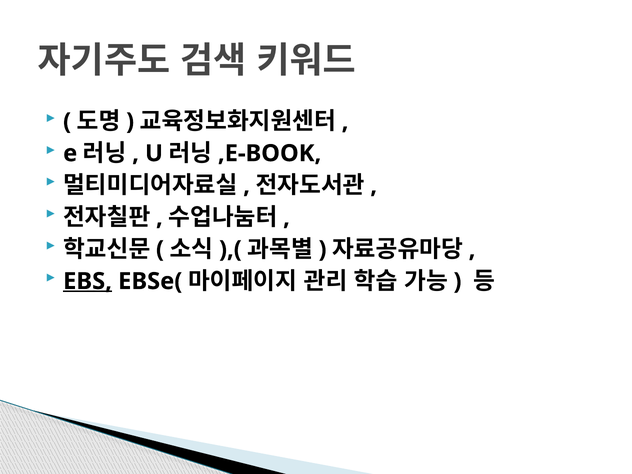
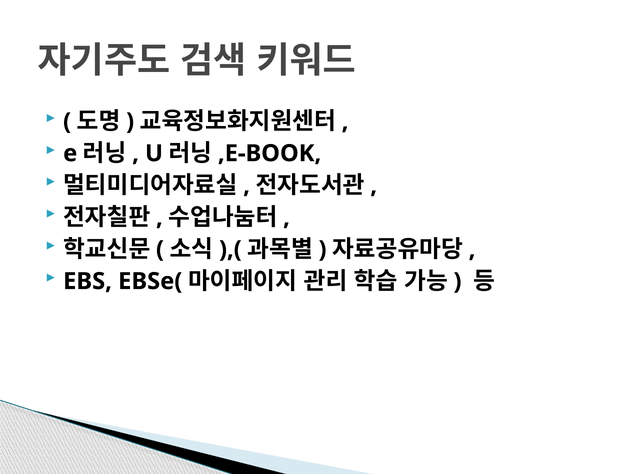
EBS underline: present -> none (88, 281)
